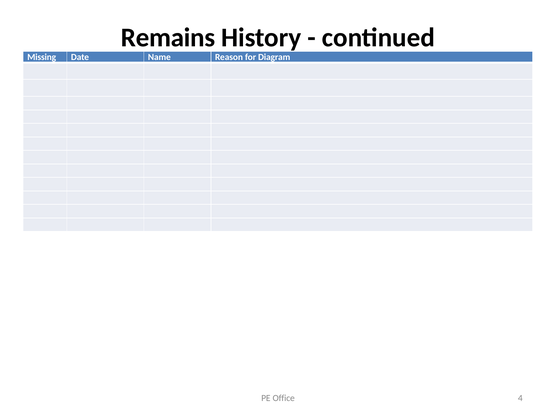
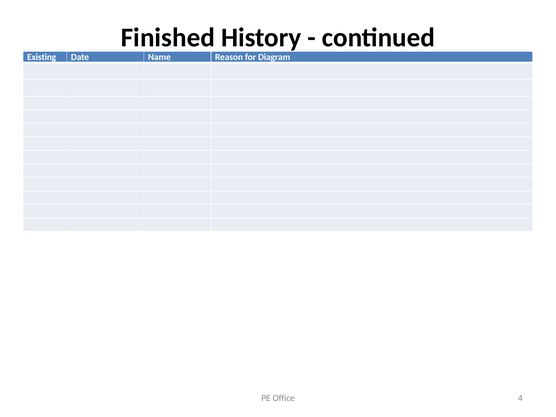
Remains: Remains -> Finished (168, 38)
Missing: Missing -> Existing (42, 57)
